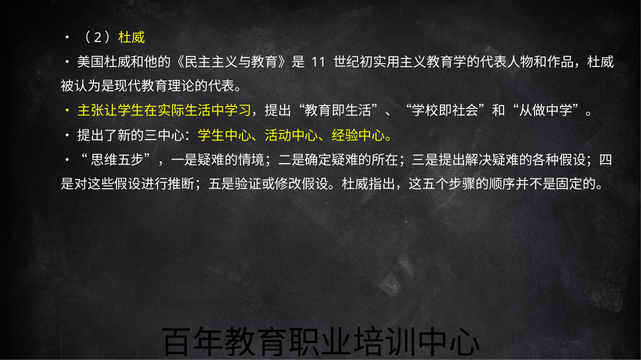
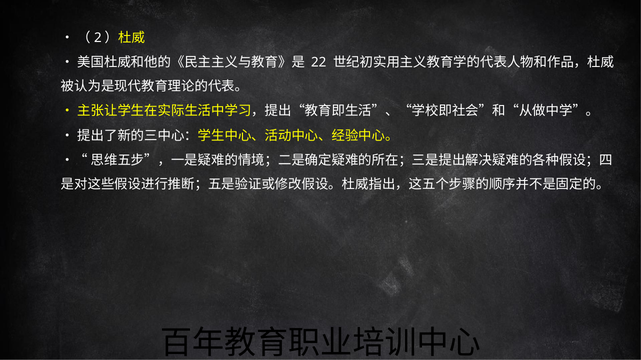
11: 11 -> 22 (319, 62)
